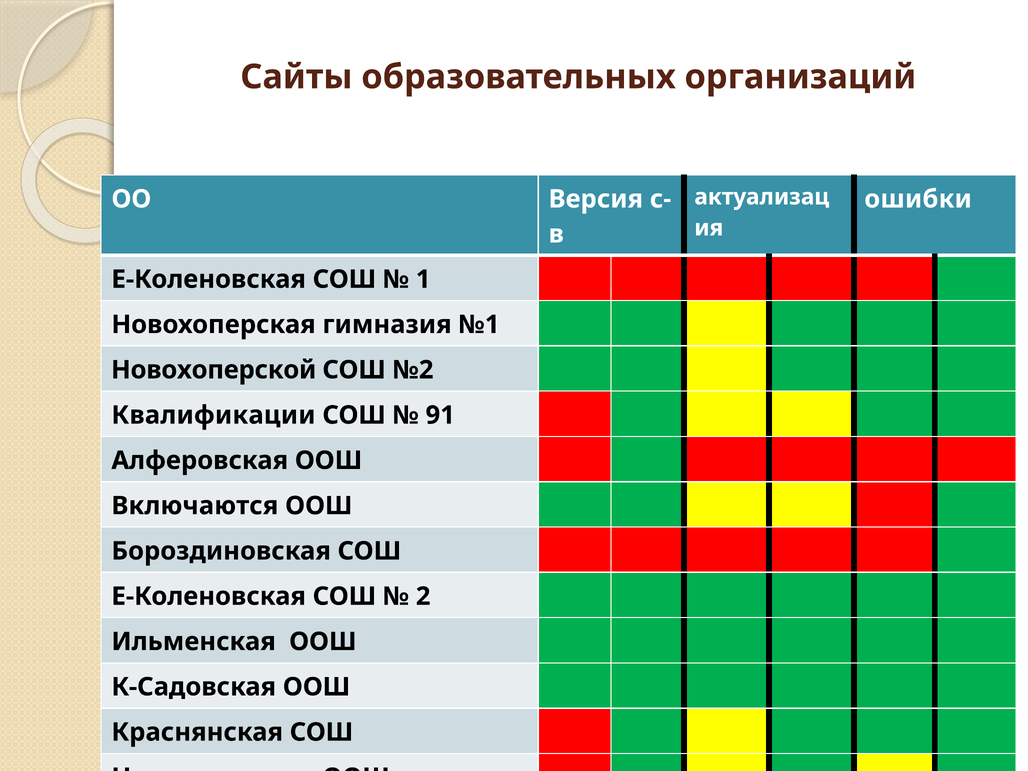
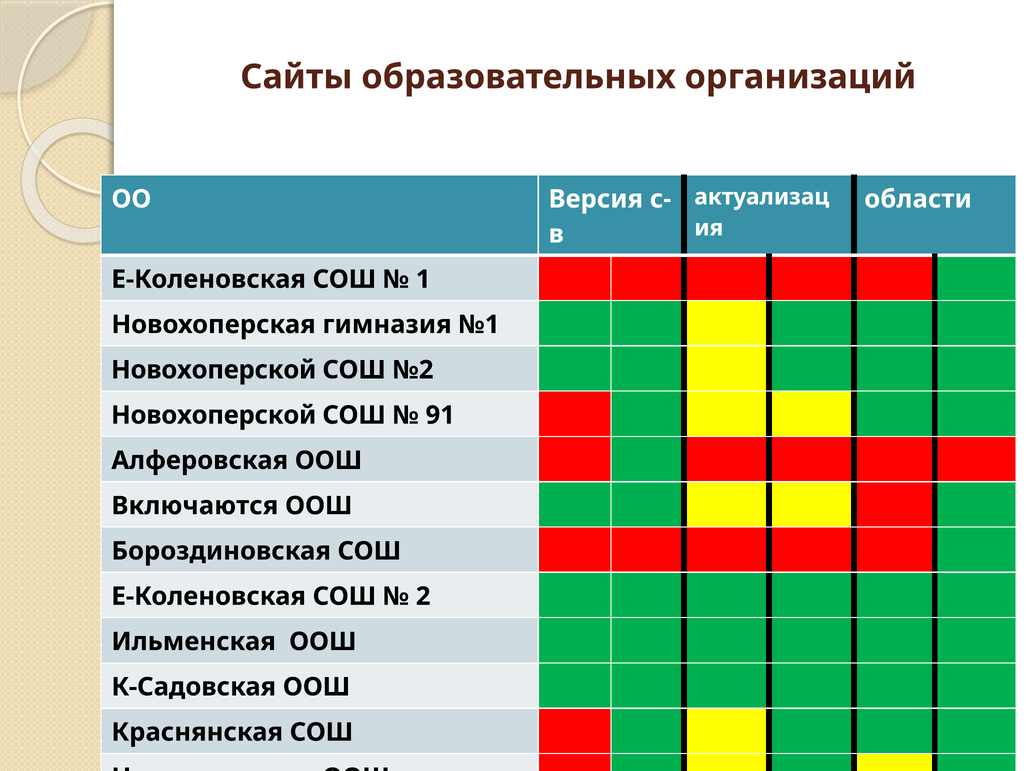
ошибки: ошибки -> области (918, 199)
Квалификации: Квалификации -> Новохоперской (214, 415)
